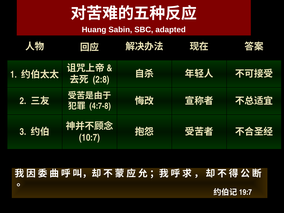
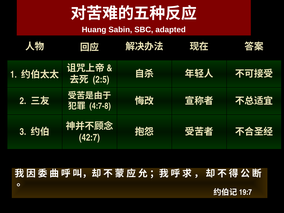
2:8: 2:8 -> 2:5 (101, 79)
10:7: 10:7 -> 42:7 (90, 137)
